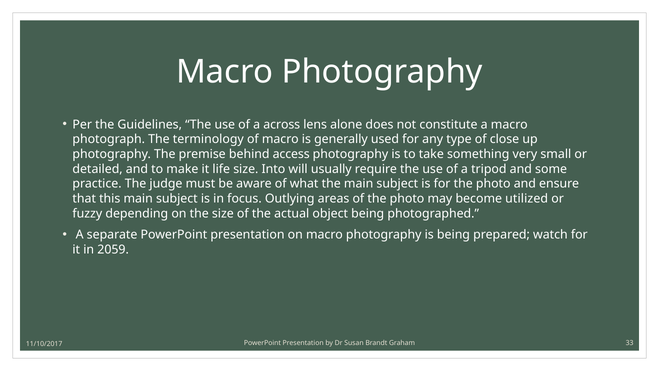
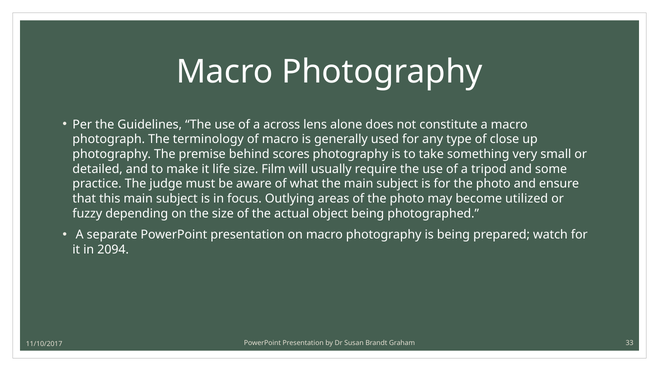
access: access -> scores (291, 154)
Into: Into -> Film (273, 169)
2059: 2059 -> 2094 (113, 249)
